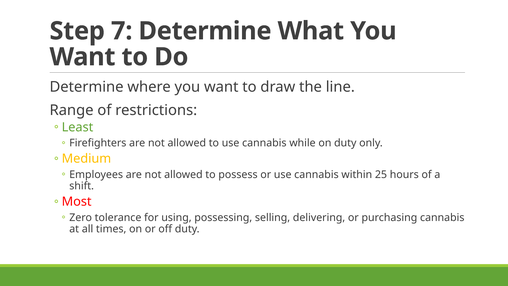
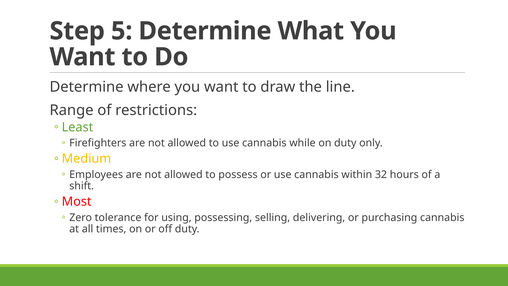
7: 7 -> 5 (122, 31)
25: 25 -> 32 (381, 174)
